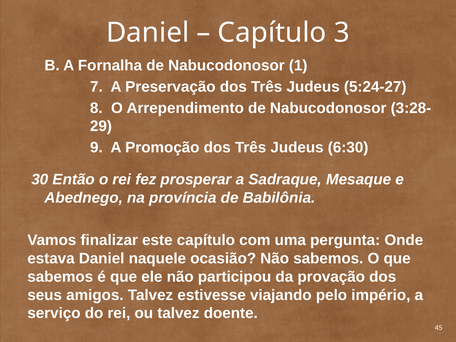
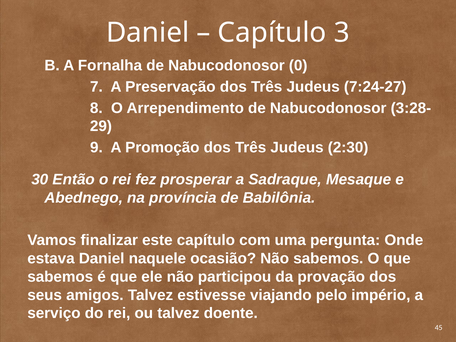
1: 1 -> 0 (298, 66)
5:24-27: 5:24-27 -> 7:24-27 (375, 87)
6:30: 6:30 -> 2:30 (348, 148)
